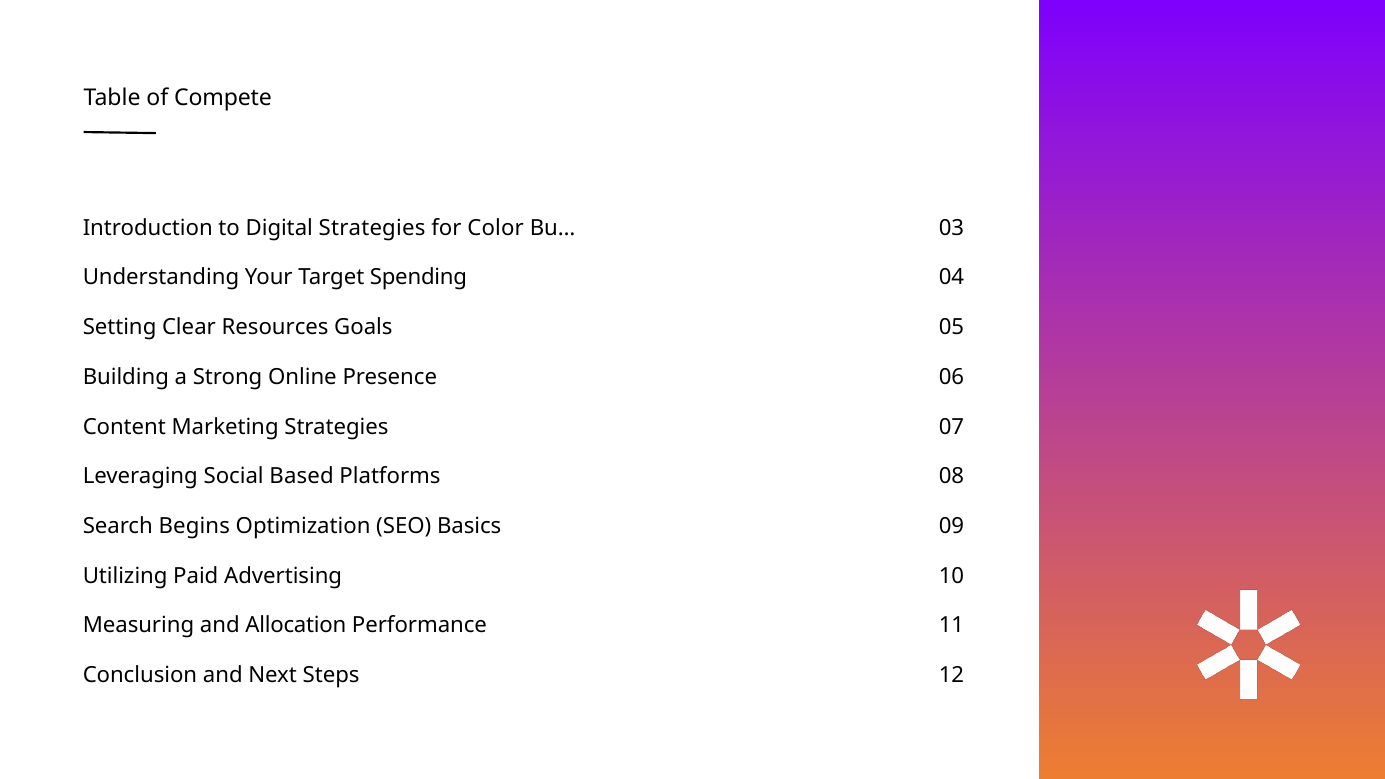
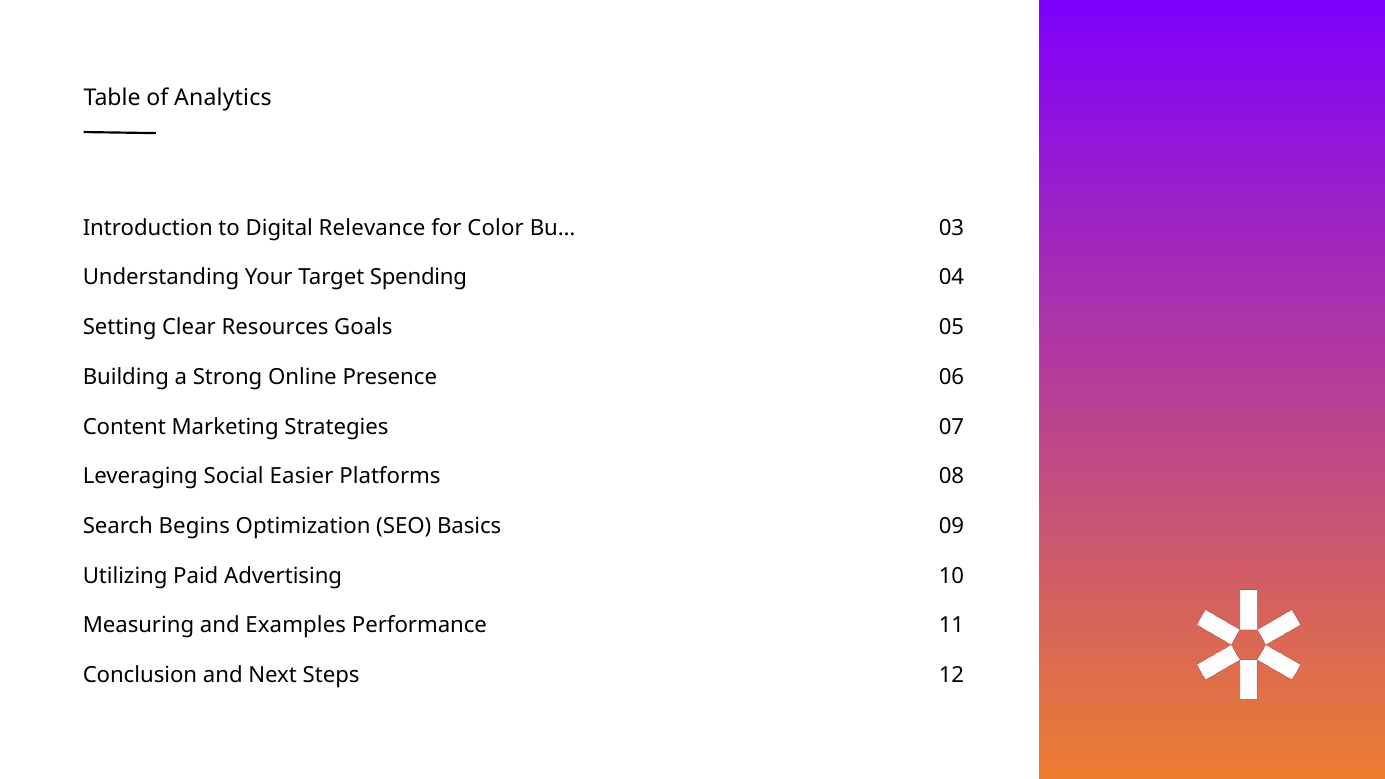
Compete: Compete -> Analytics (223, 97)
Digital Strategies: Strategies -> Relevance (372, 228)
Based: Based -> Easier (302, 476)
Allocation: Allocation -> Examples (296, 625)
